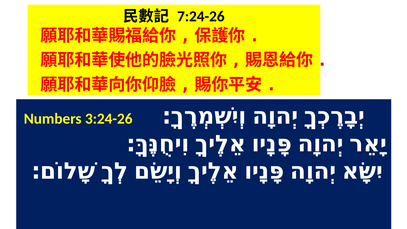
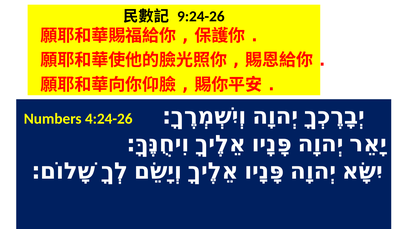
7:24-26: 7:24-26 -> 9:24-26 (201, 16)
3:24-26: 3:24-26 -> 4:24-26 (109, 119)
